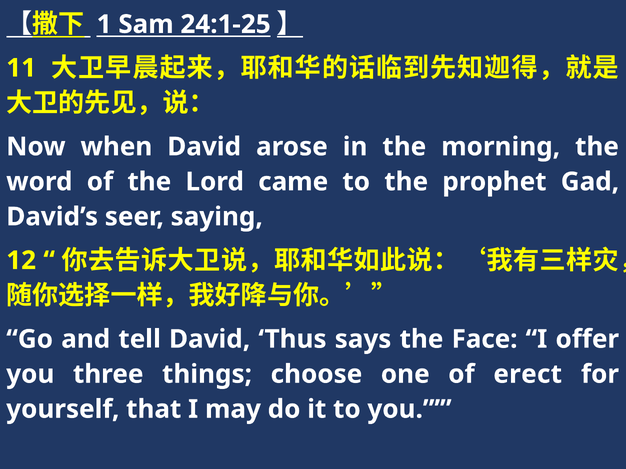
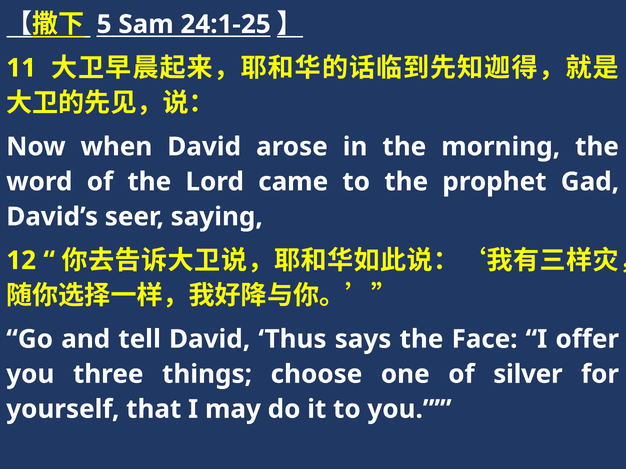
1: 1 -> 5 (104, 24)
erect: erect -> silver (528, 375)
